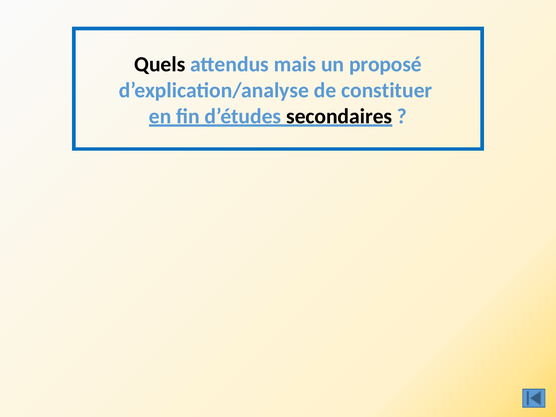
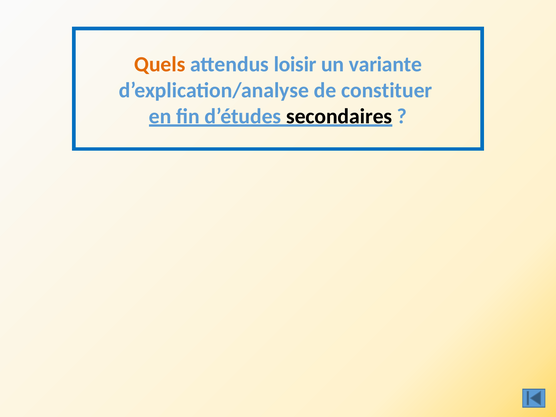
Quels colour: black -> orange (160, 64)
mais: mais -> loisir (295, 64)
proposé: proposé -> variante (385, 64)
